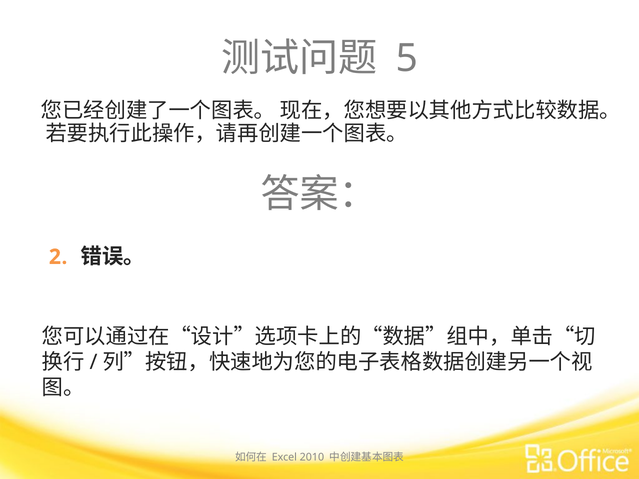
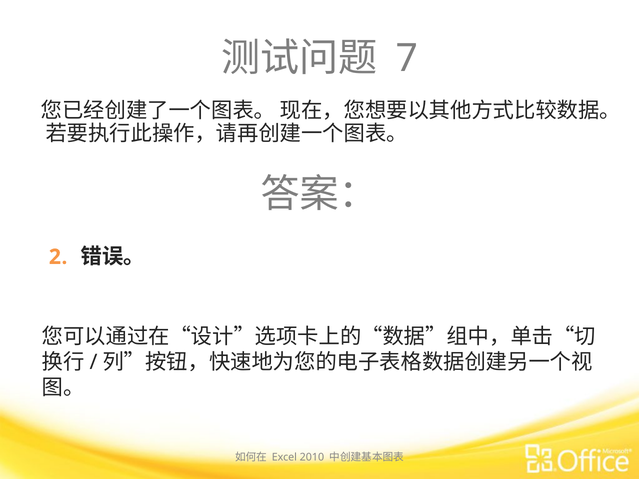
5: 5 -> 7 (407, 59)
